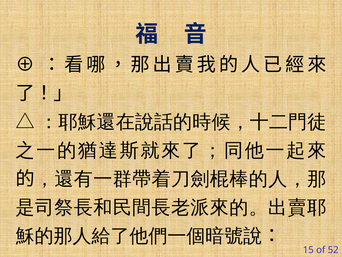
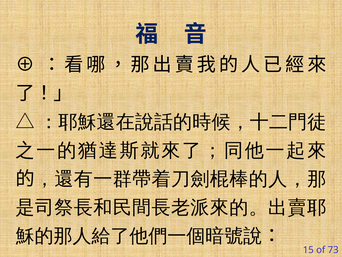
52: 52 -> 73 (333, 250)
